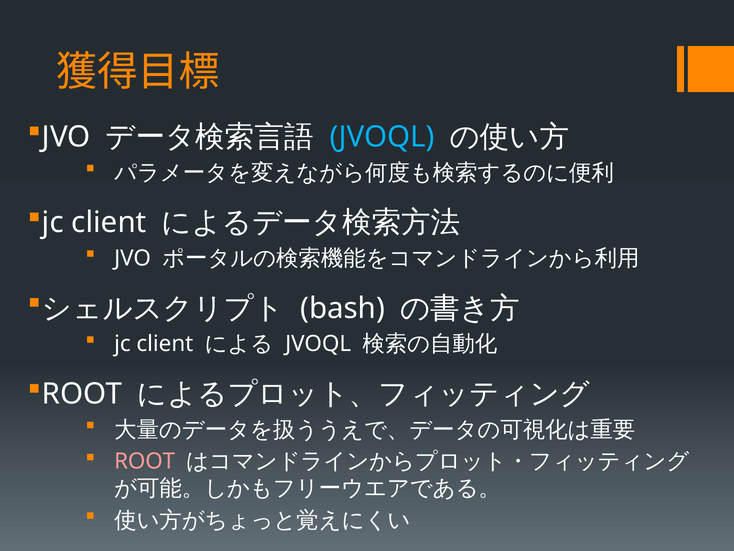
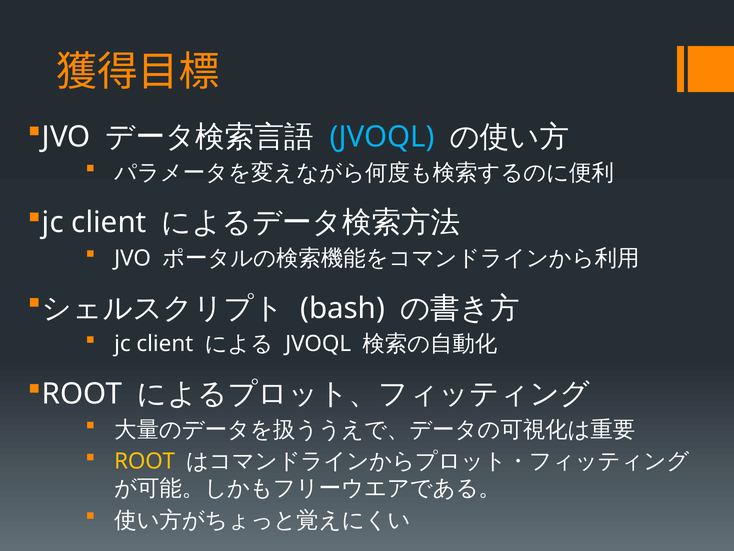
ROOT colour: pink -> yellow (145, 461)
